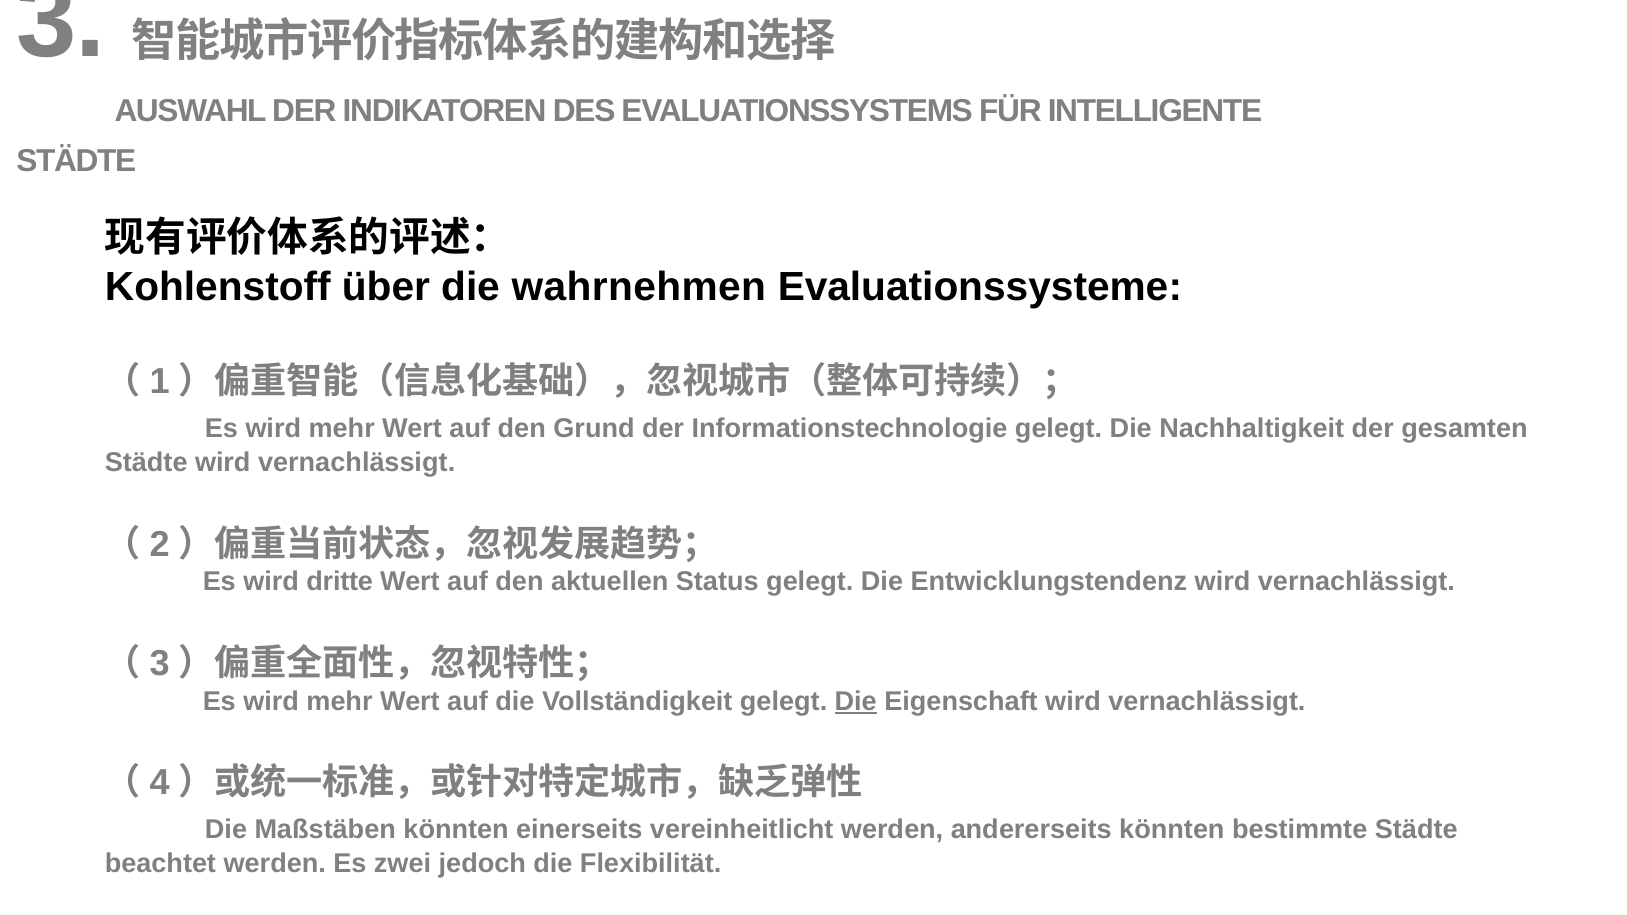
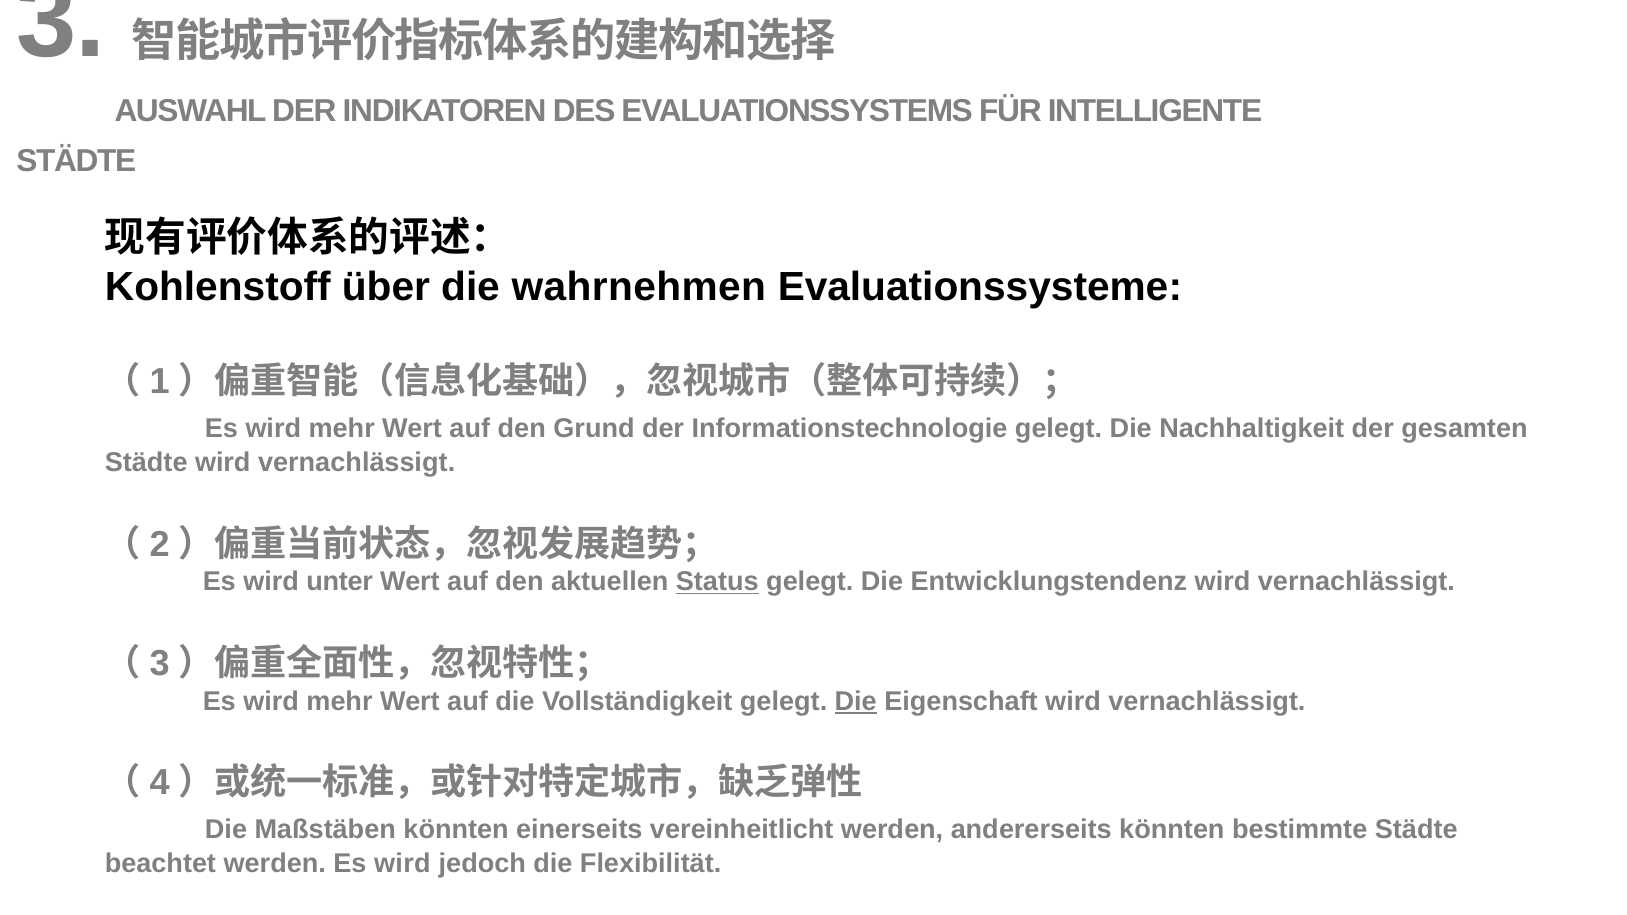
dritte: dritte -> unter (340, 582)
Status underline: none -> present (717, 582)
werden Es zwei: zwei -> wird (402, 864)
